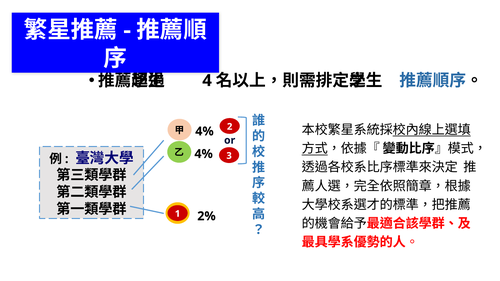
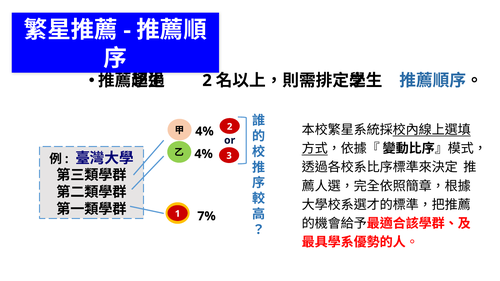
4: 4 -> 2 (207, 81)
2%: 2% -> 7% (206, 216)
